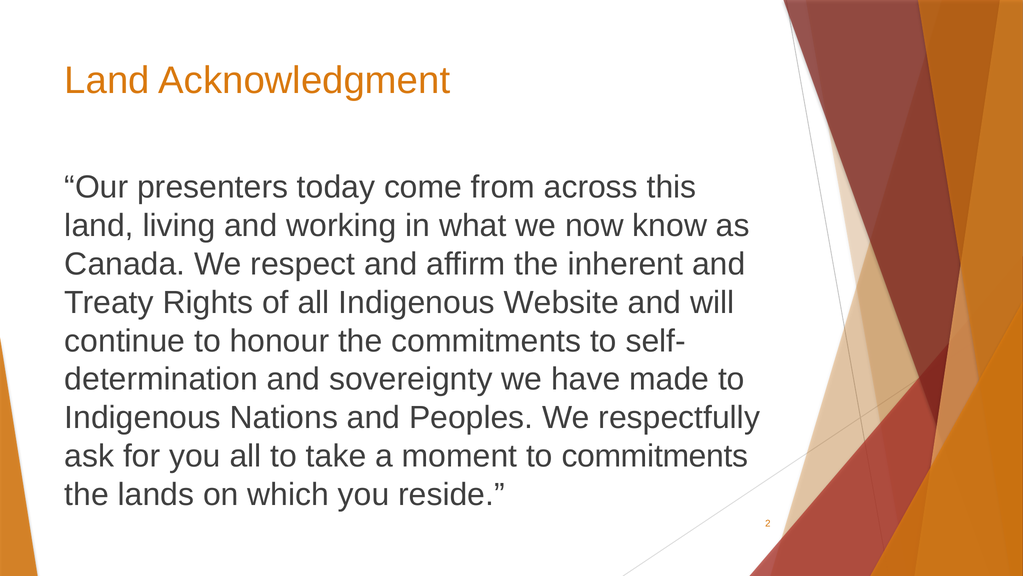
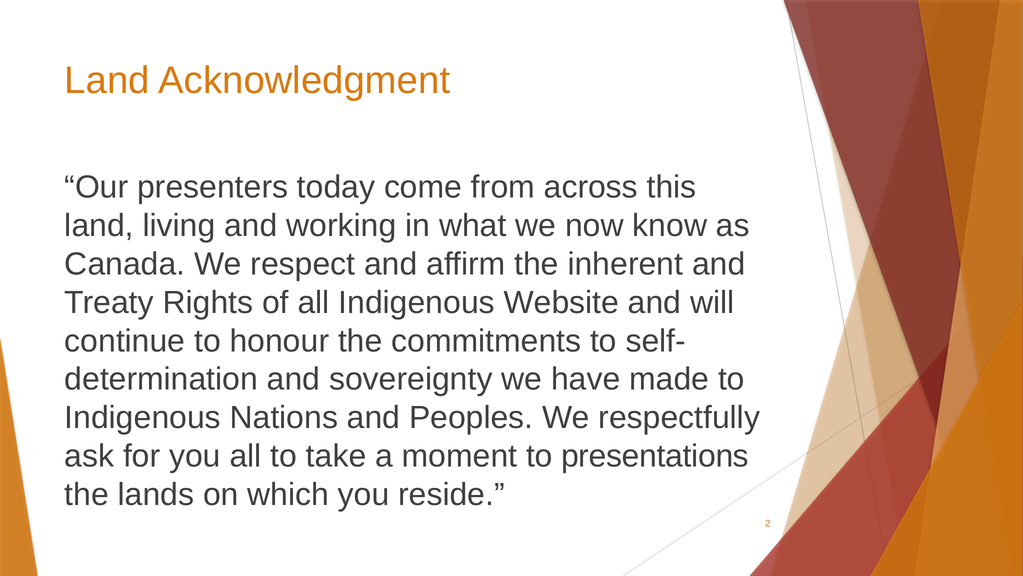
to commitments: commitments -> presentations (655, 456)
